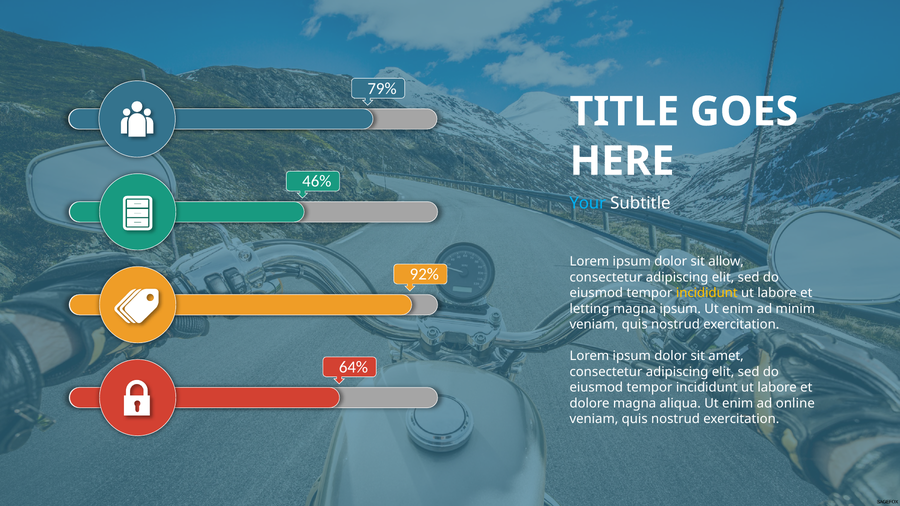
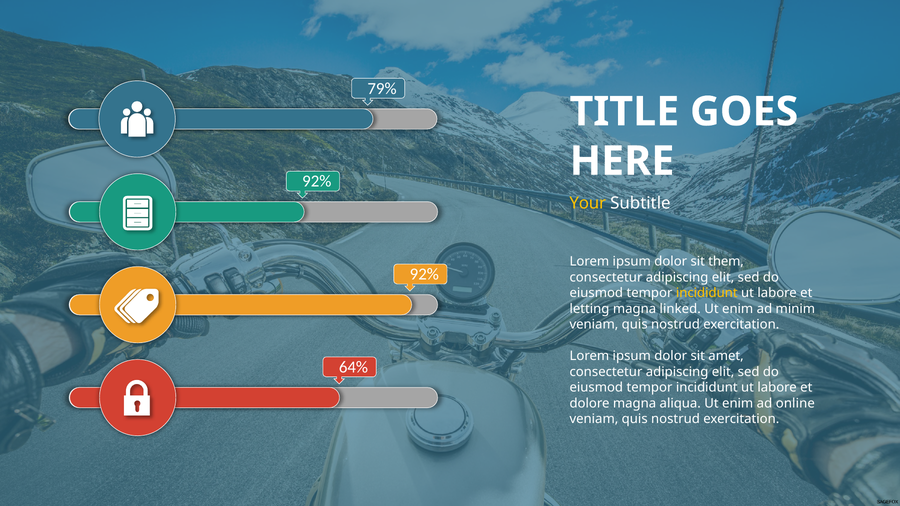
46%: 46% -> 92% (317, 182)
Your colour: light blue -> yellow (588, 203)
allow: allow -> them (726, 262)
magna ipsum: ipsum -> linked (680, 309)
